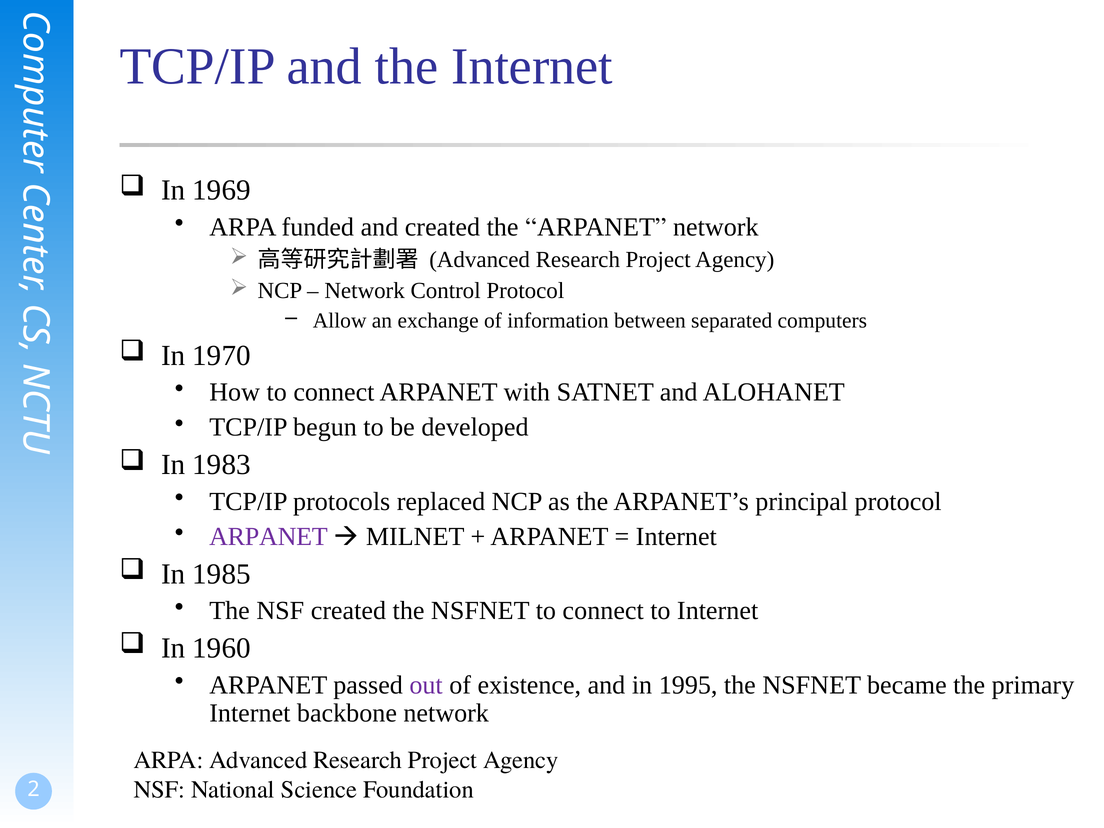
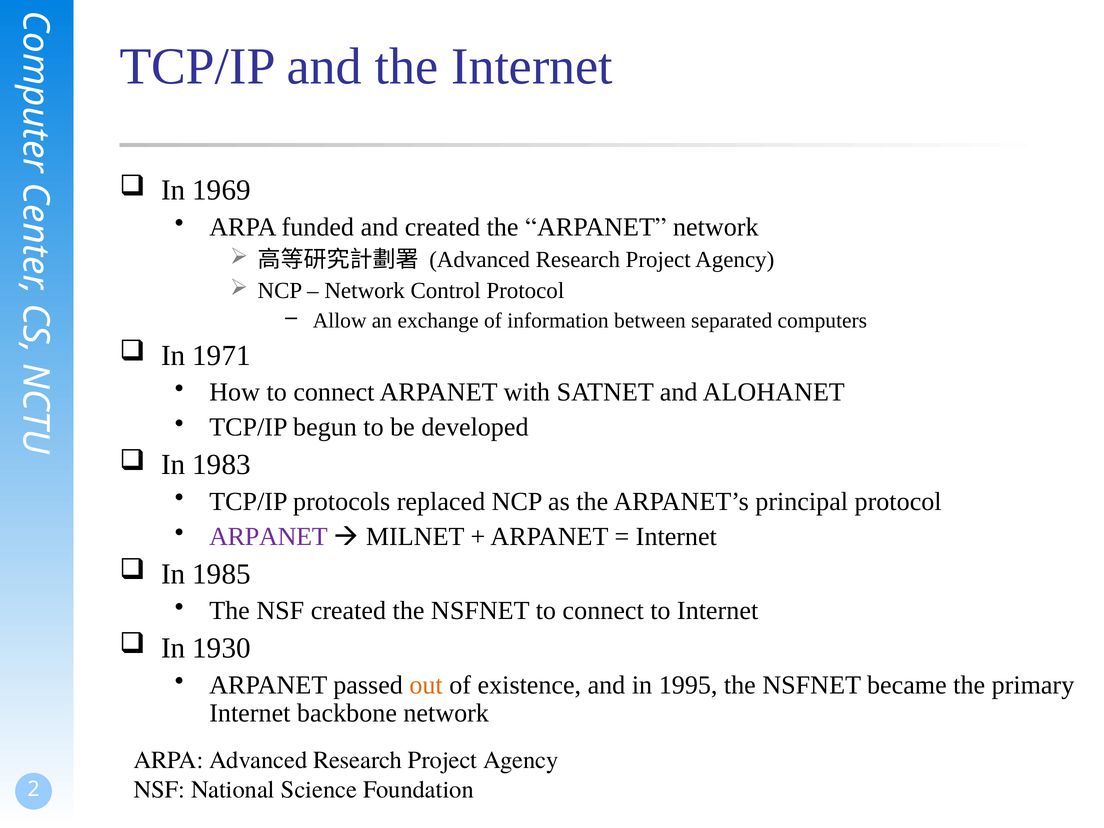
1970: 1970 -> 1971 (222, 355)
1960: 1960 -> 1930 (222, 648)
out colour: purple -> orange (426, 685)
